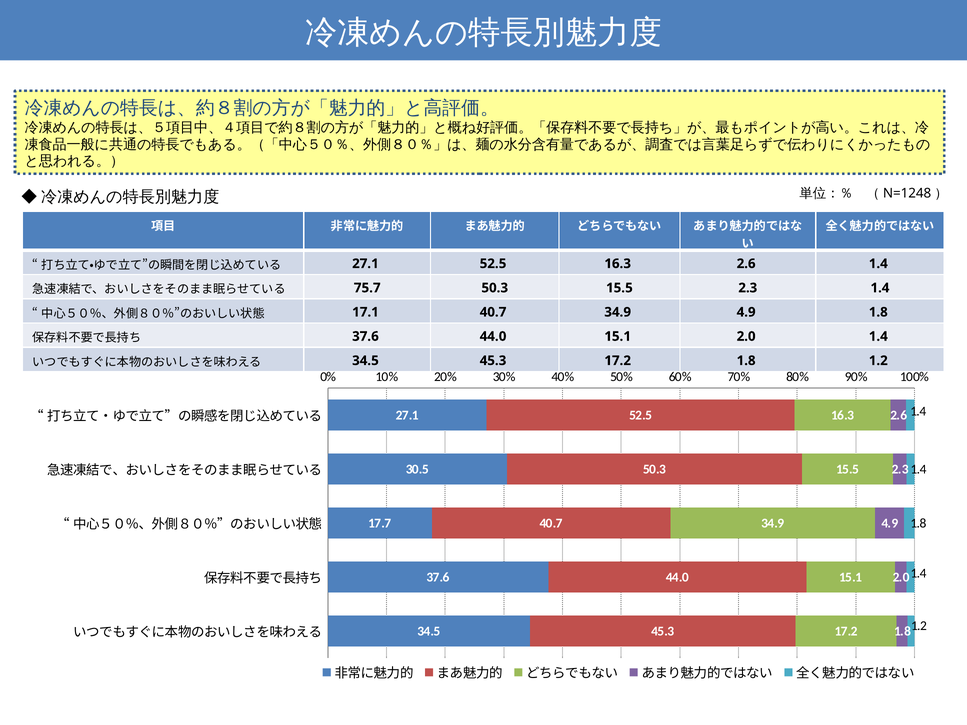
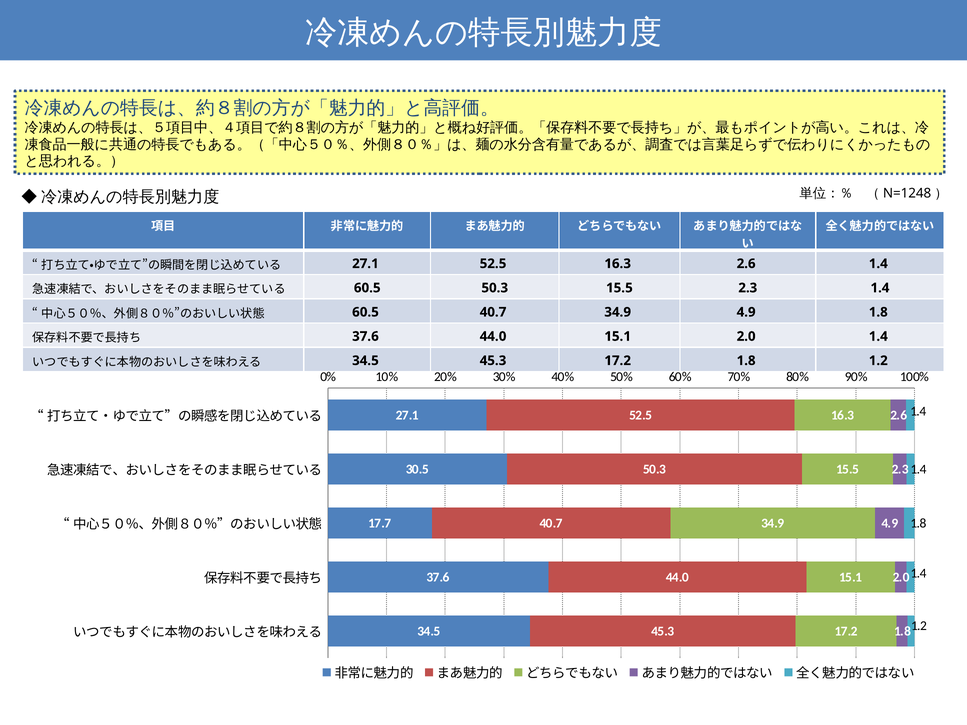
75.7: 75.7 -> 60.5 (367, 288)
17.1: 17.1 -> 60.5 (365, 312)
